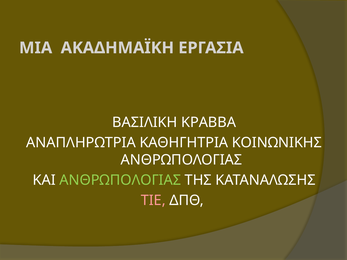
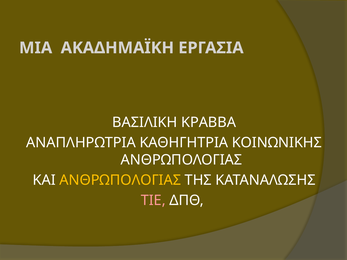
ΑΝΘΡΩΠΟΛΟΓΙΑΣ colour: light green -> yellow (120, 180)
